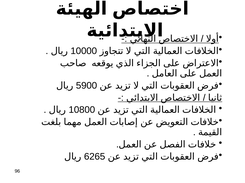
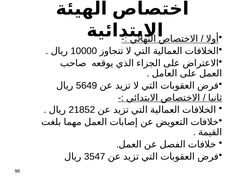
5900: 5900 -> 5649 (87, 86)
10800: 10800 -> 21852 (82, 110)
6265: 6265 -> 3547 (95, 157)
